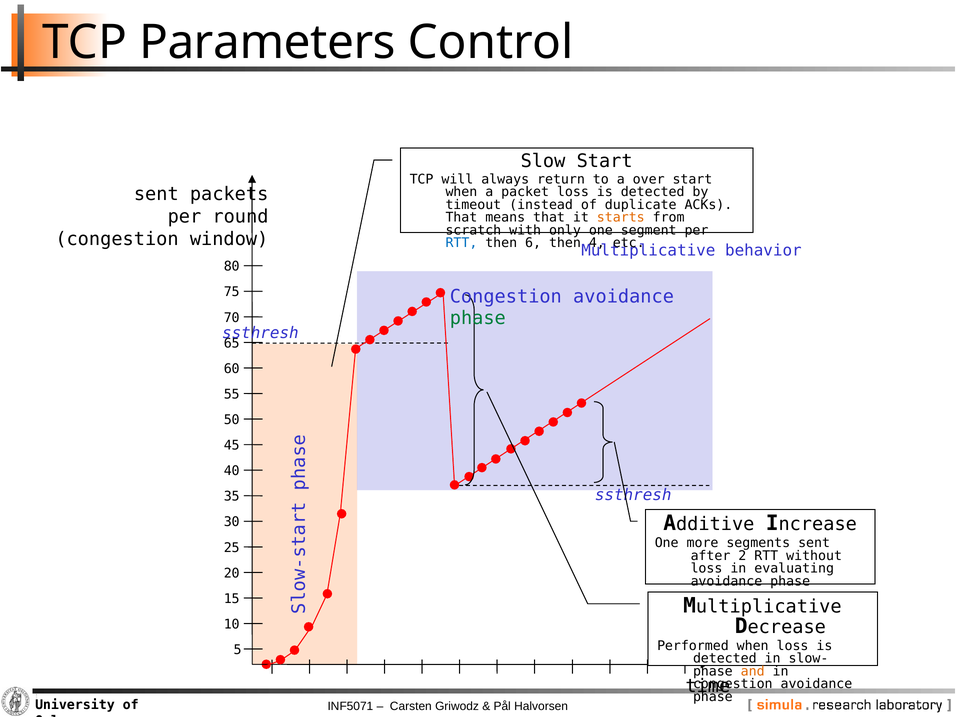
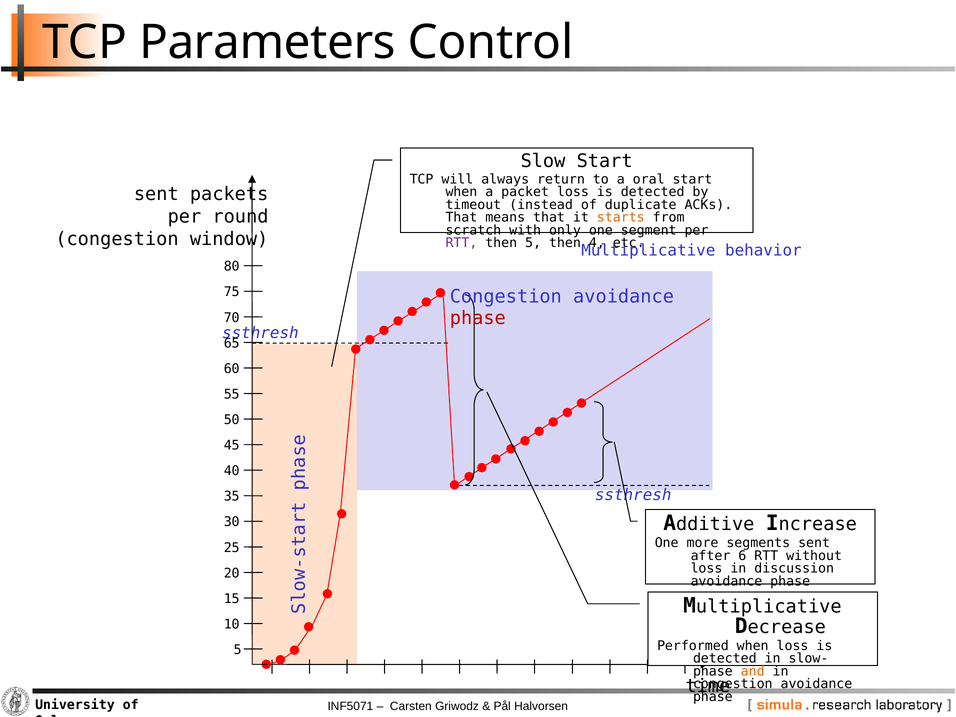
over: over -> oral (649, 179)
RTT colour: blue -> purple (461, 243)
then 6: 6 -> 5 (533, 243)
phase colour: green -> red (478, 318)
2: 2 -> 6 (742, 556)
evaluating: evaluating -> discussion (794, 568)
